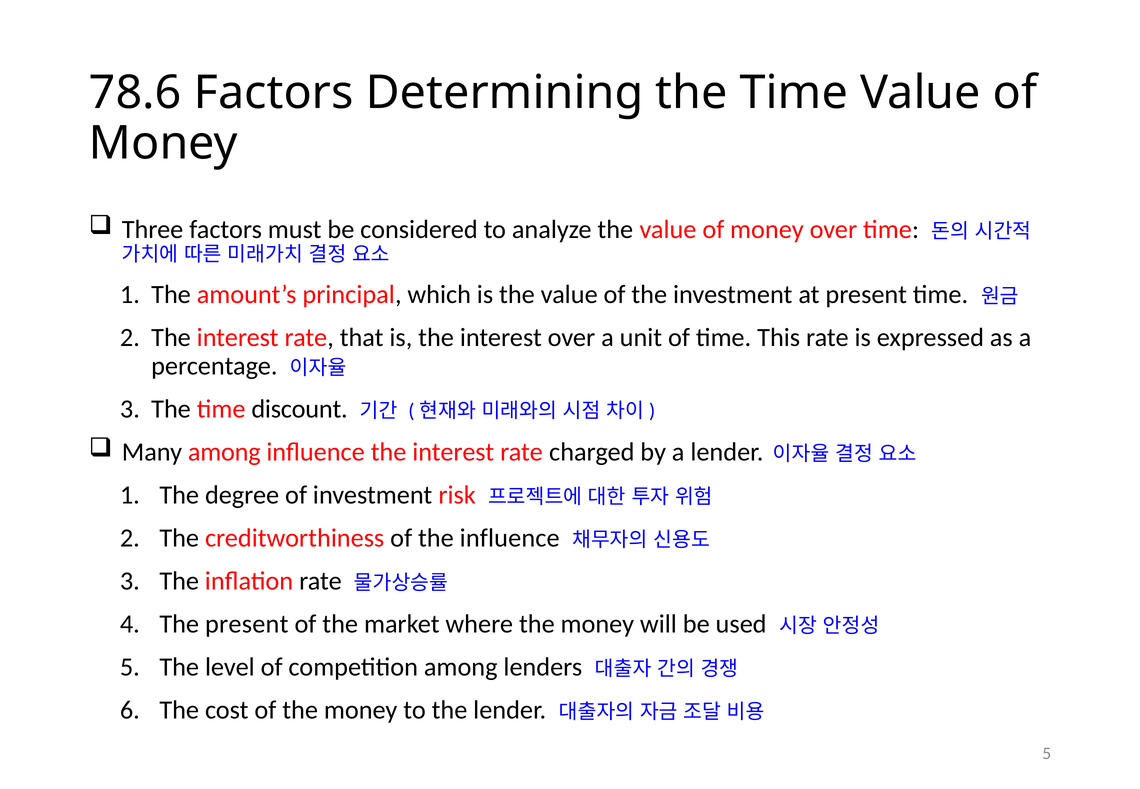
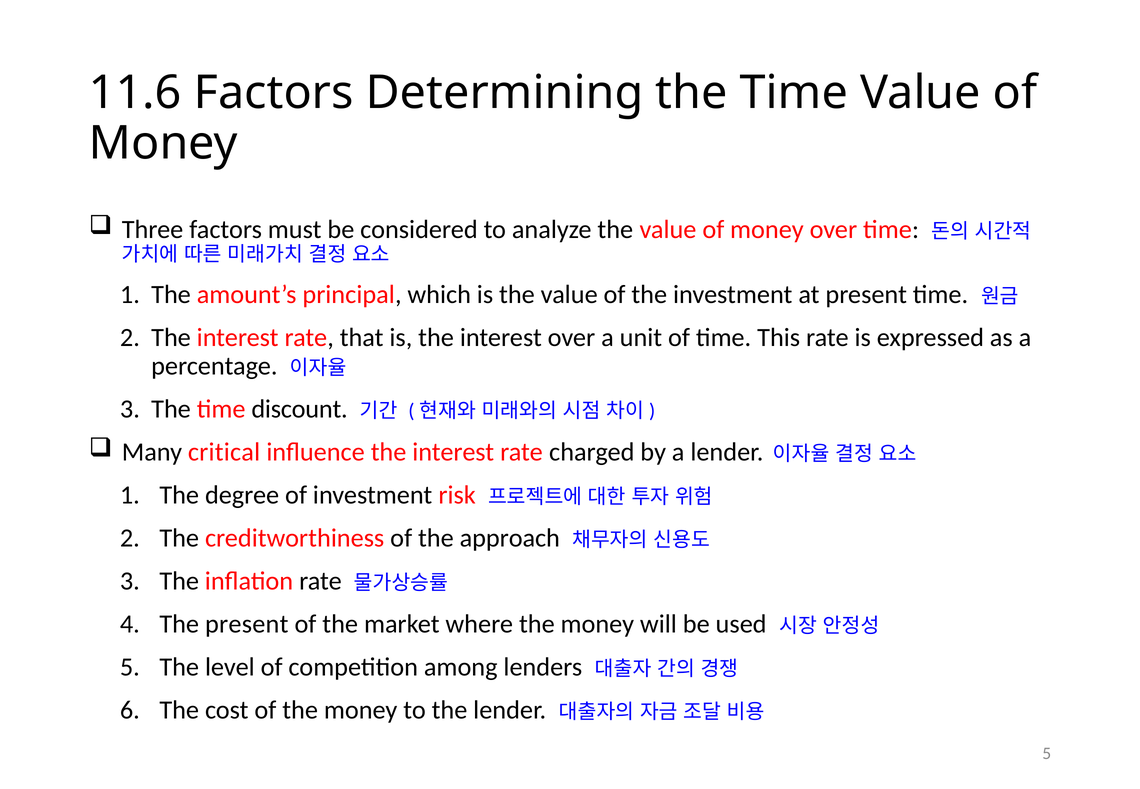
78.6: 78.6 -> 11.6 (135, 93)
Many among: among -> critical (224, 452)
the influence: influence -> approach (510, 538)
